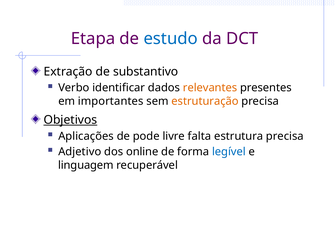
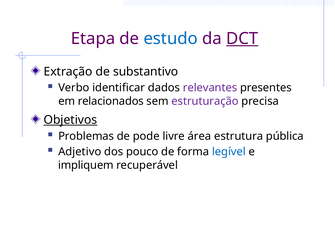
DCT underline: none -> present (242, 39)
relevantes colour: orange -> purple (210, 88)
importantes: importantes -> relacionados (111, 101)
estruturação colour: orange -> purple (205, 101)
Aplicações: Aplicações -> Problemas (86, 136)
falta: falta -> área (199, 136)
estrutura precisa: precisa -> pública (285, 136)
online: online -> pouco (142, 152)
linguagem: linguagem -> impliquem (86, 165)
